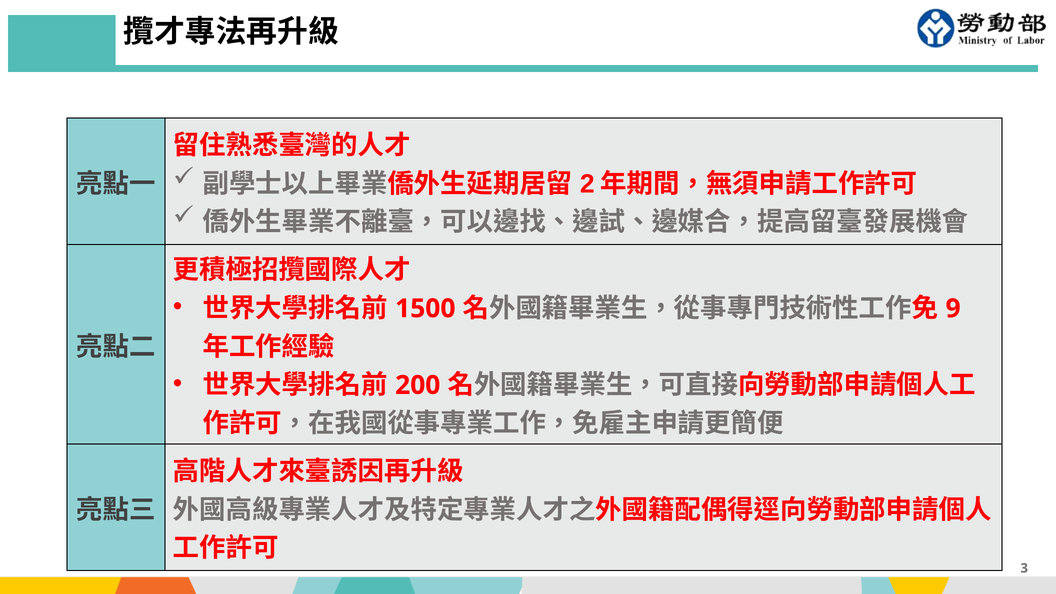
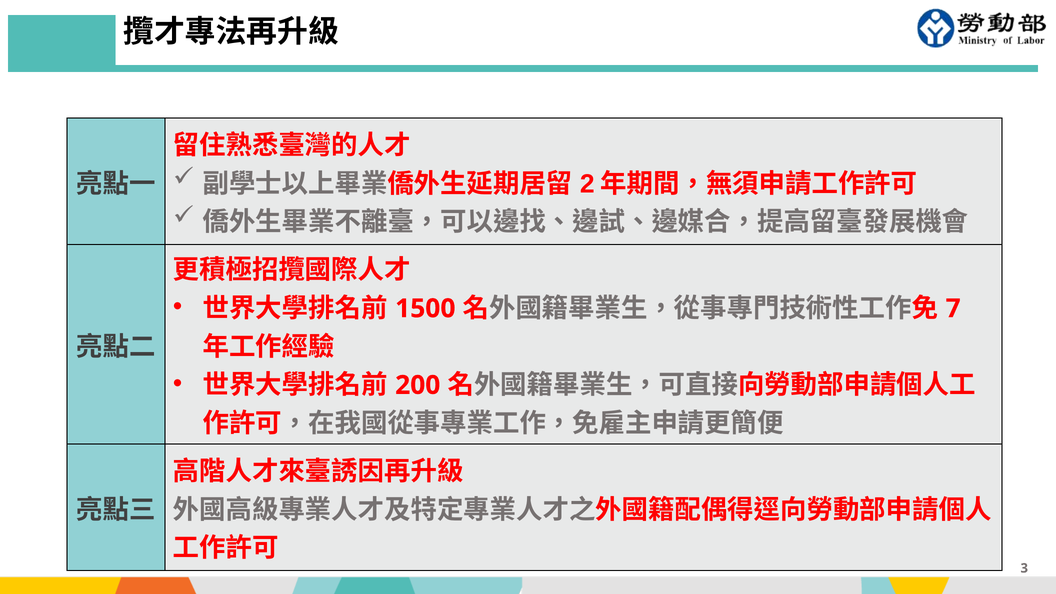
9: 9 -> 7 (953, 309)
